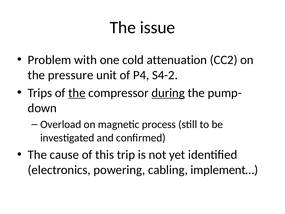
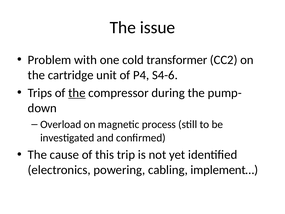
attenuation: attenuation -> transformer (177, 60)
pressure: pressure -> cartridge (71, 75)
S4-2: S4-2 -> S4-6 (165, 75)
during underline: present -> none (168, 93)
